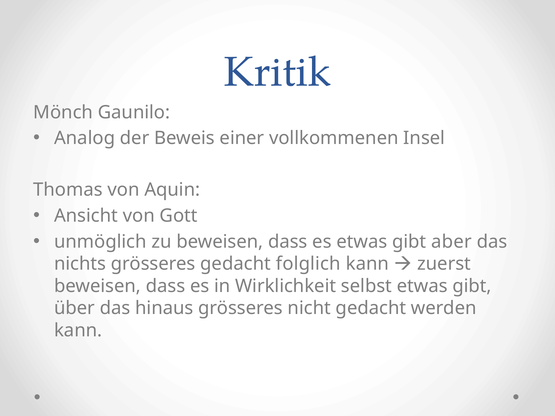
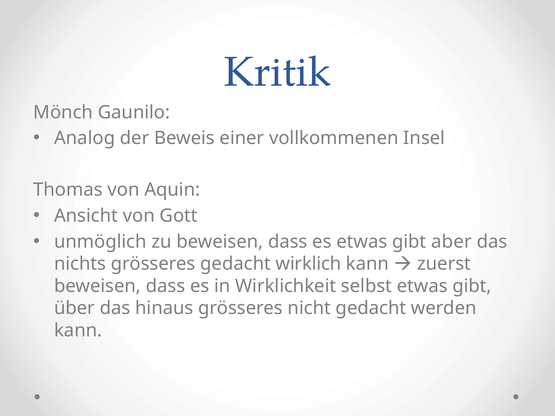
folglich: folglich -> wirklich (308, 264)
